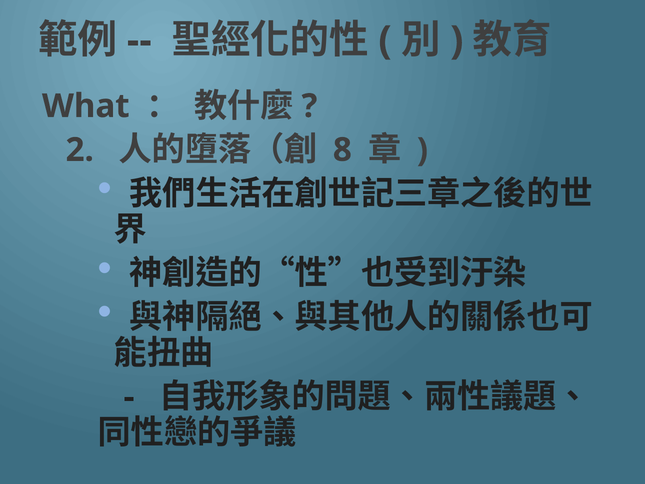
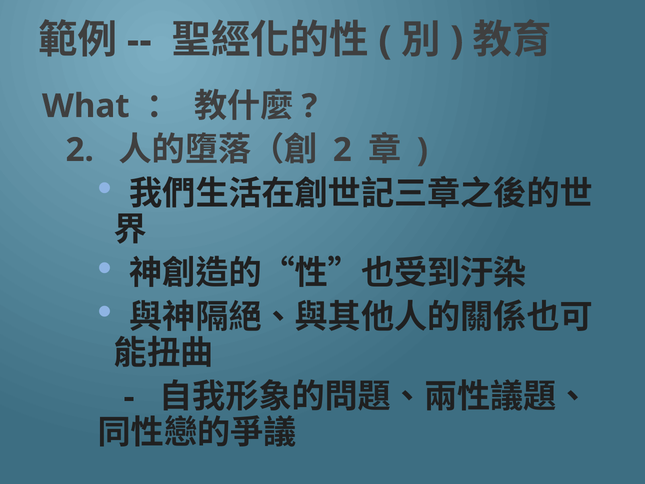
8: 8 -> 2 (342, 150)
